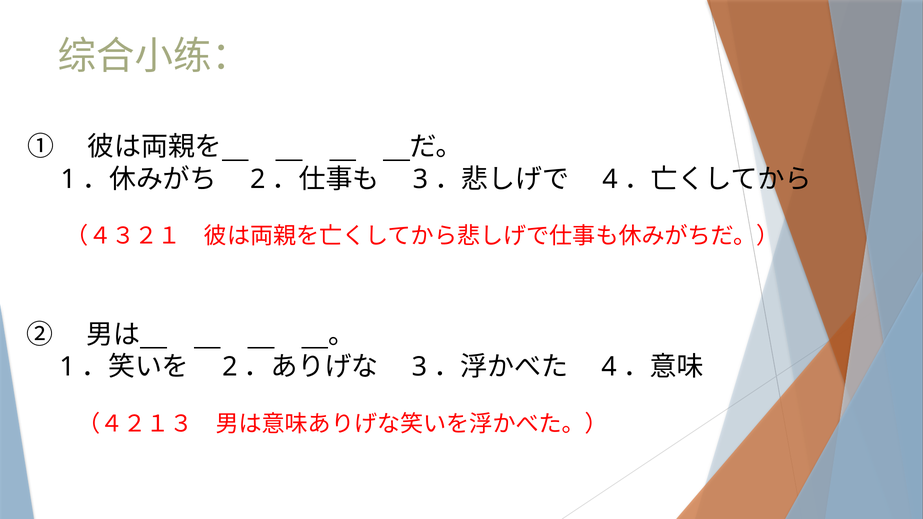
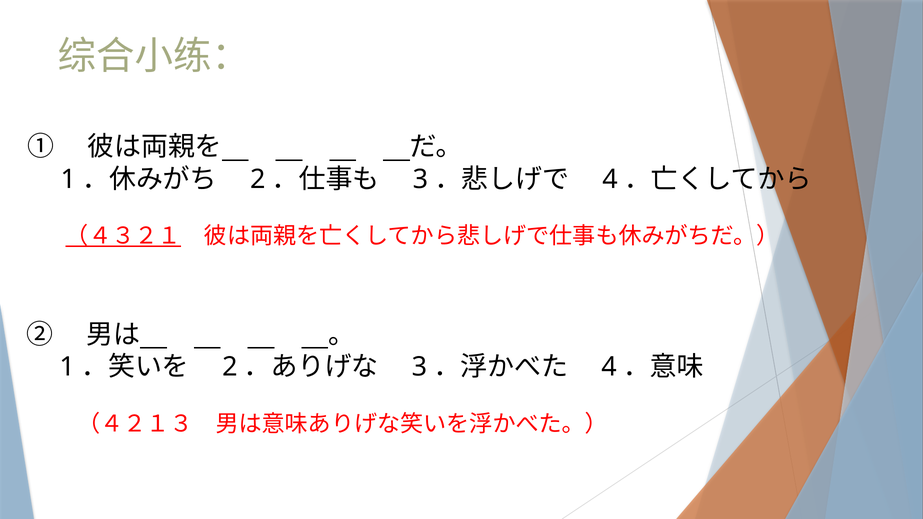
（４３２１ underline: none -> present (123, 236)
